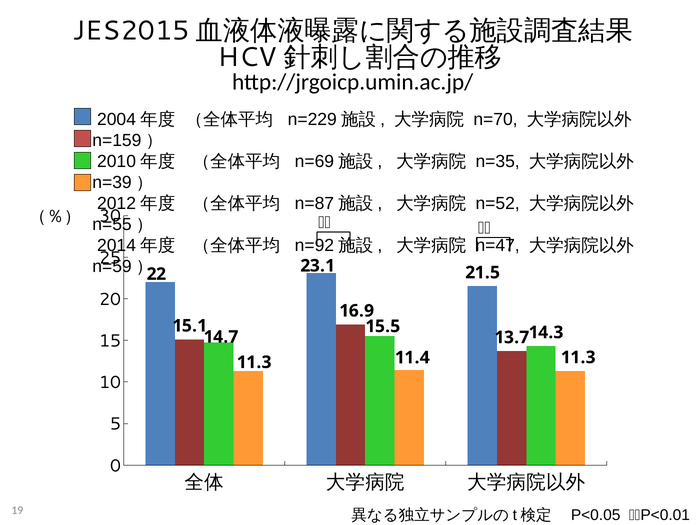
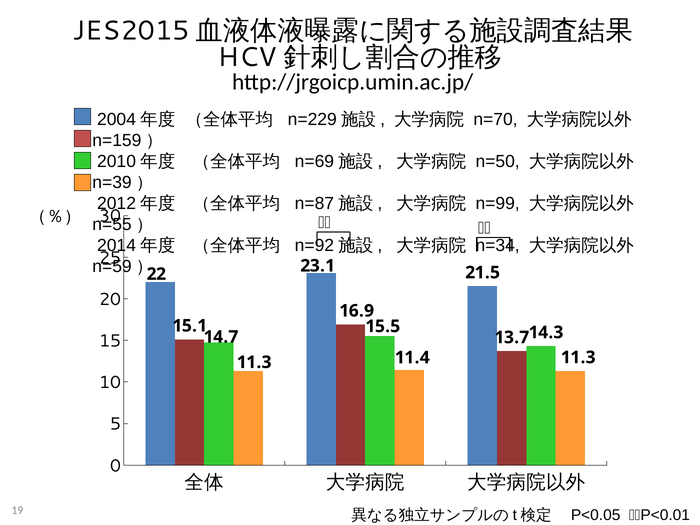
n=35: n=35 -> n=50 (498, 162)
n=52: n=52 -> n=99 (498, 204)
n=47: n=47 -> n=34 (498, 246)
